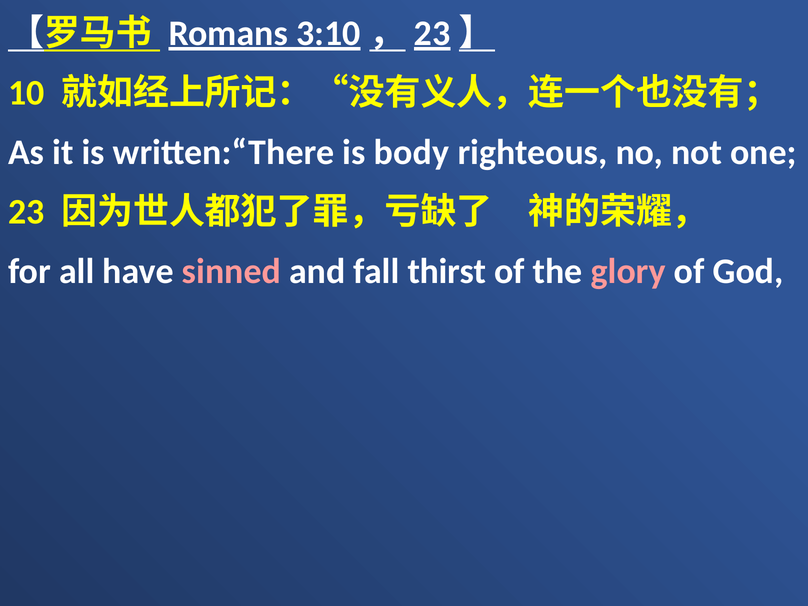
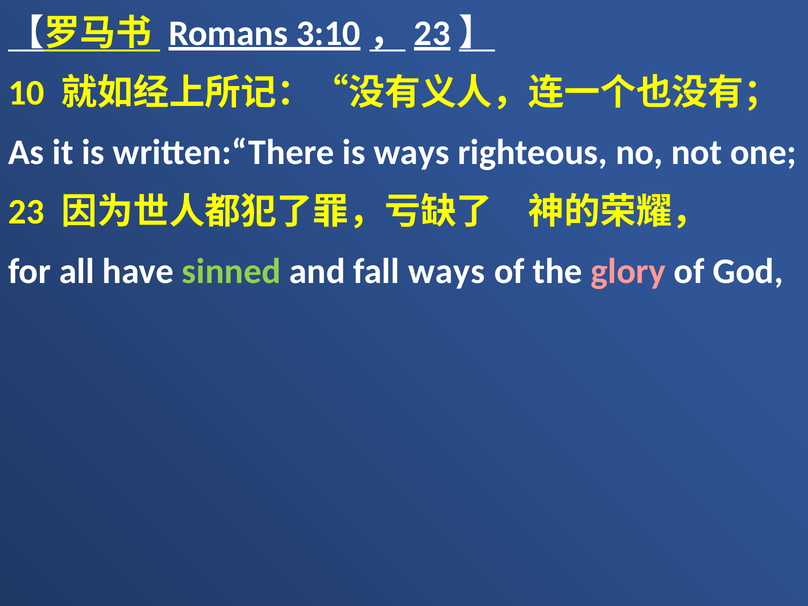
is body: body -> ways (411, 152)
sinned colour: pink -> light green (231, 271)
fall thirst: thirst -> ways (447, 271)
